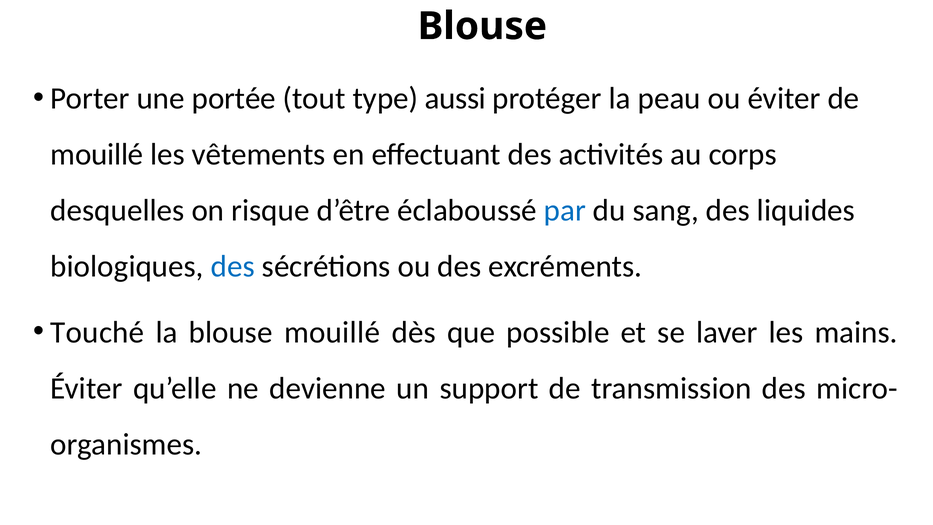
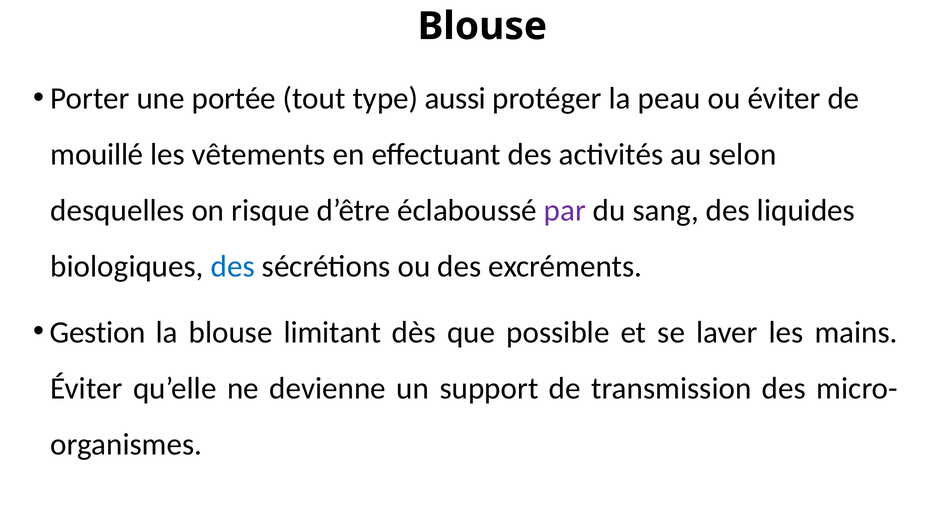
corps: corps -> selon (742, 154)
par colour: blue -> purple (565, 210)
Touché: Touché -> Gestion (98, 332)
blouse mouillé: mouillé -> limitant (332, 332)
